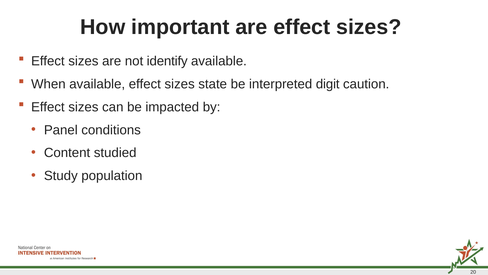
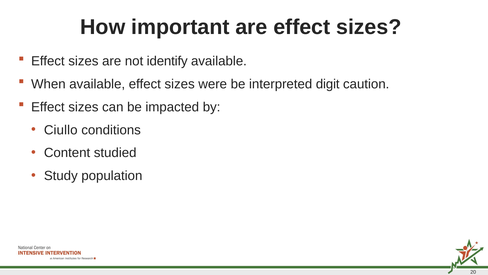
state: state -> were (213, 84)
Panel: Panel -> Ciullo (61, 130)
